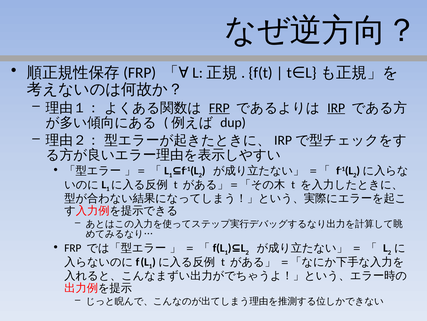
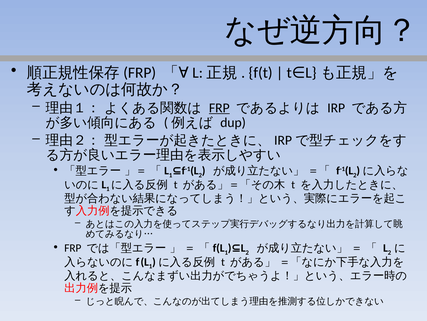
IRP underline: present -> none (336, 108)
